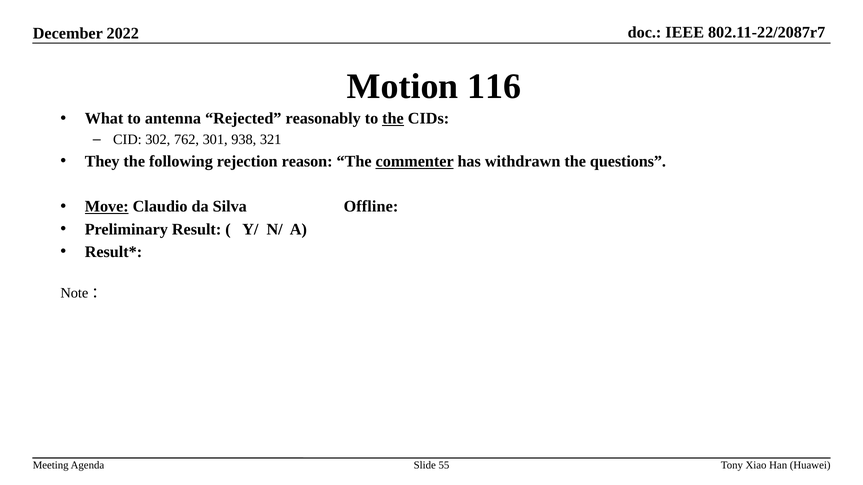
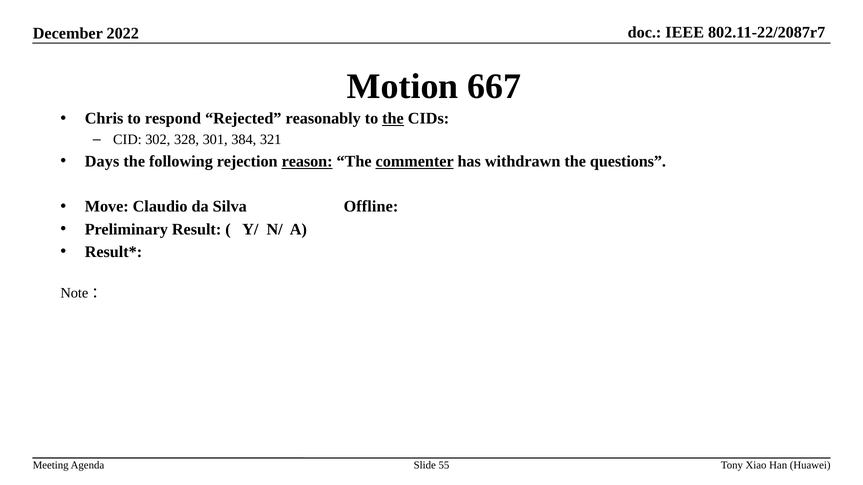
116: 116 -> 667 (494, 87)
What: What -> Chris (104, 119)
antenna: antenna -> respond (173, 119)
762: 762 -> 328 (187, 140)
938: 938 -> 384 (244, 140)
They: They -> Days (102, 162)
reason underline: none -> present (307, 162)
Move underline: present -> none (107, 207)
